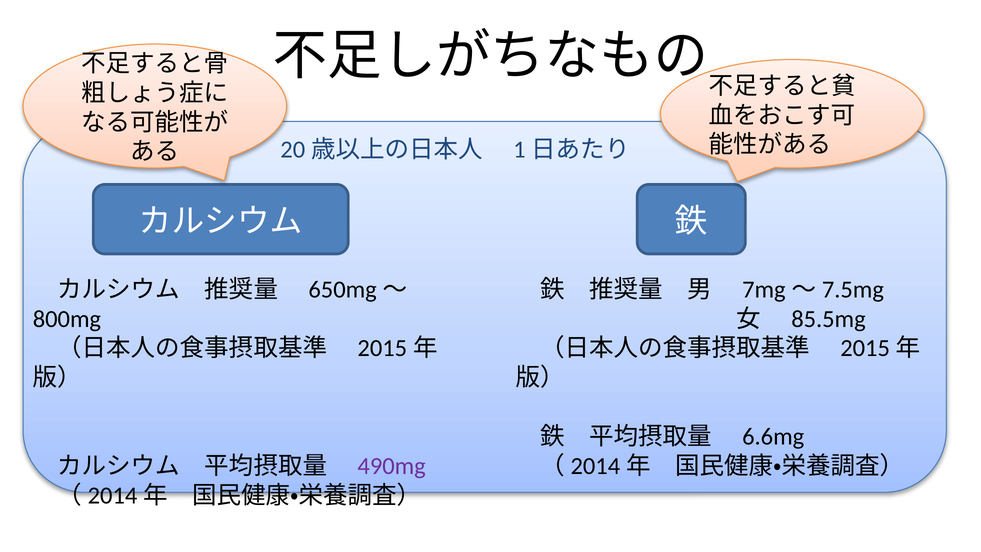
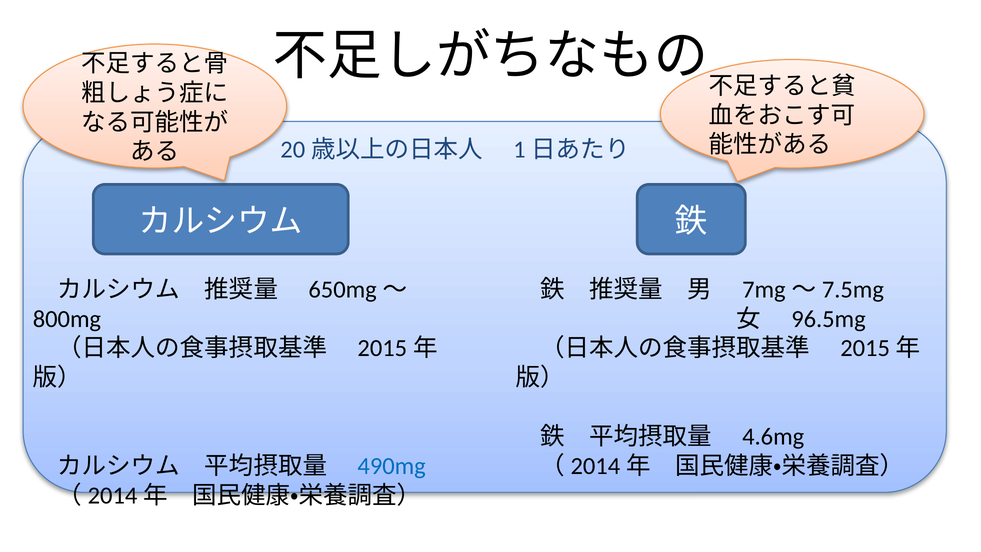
85.5mg: 85.5mg -> 96.5mg (828, 319)
6.6mg: 6.6mg -> 4.6mg (773, 437)
490mg colour: purple -> blue (392, 466)
